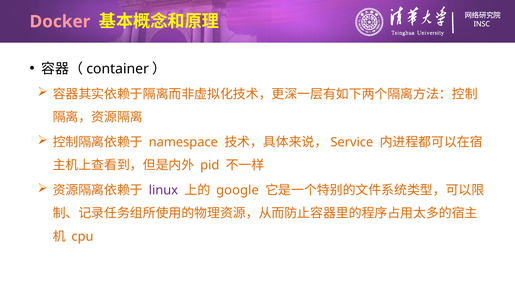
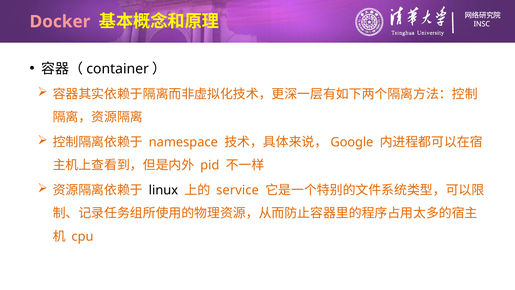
Service: Service -> Google (352, 142)
linux colour: purple -> black (163, 190)
google: google -> service (238, 190)
